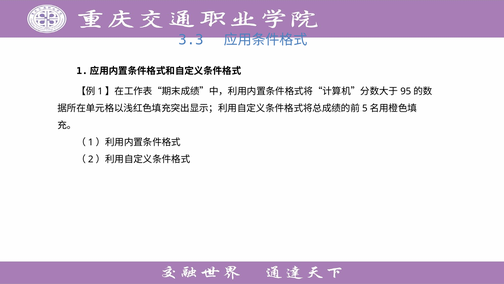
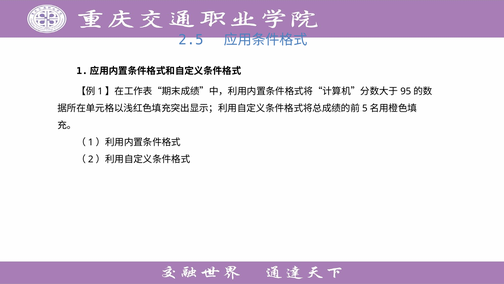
3.3: 3.3 -> 2.5 (191, 40)
